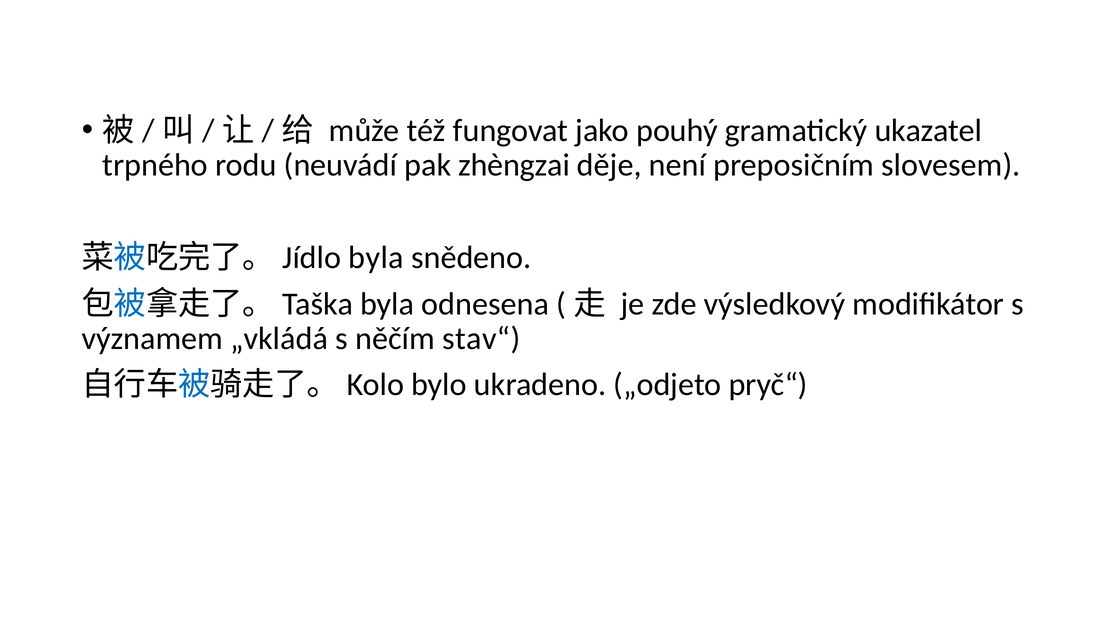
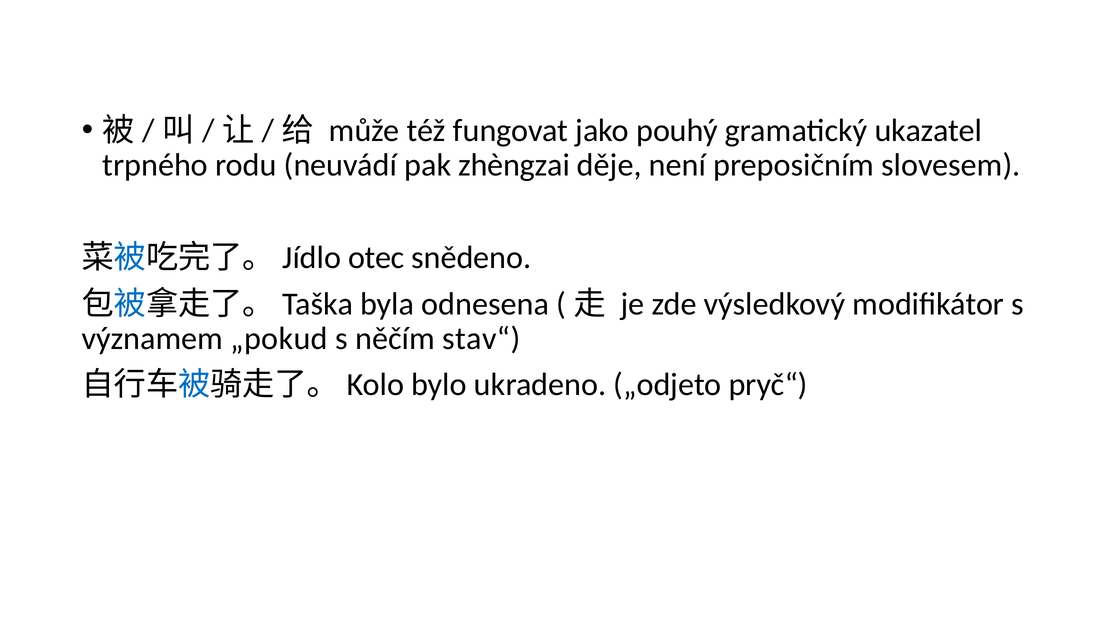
byla: byla -> otec (376, 258)
„vkládá: „vkládá -> „pokud (279, 339)
